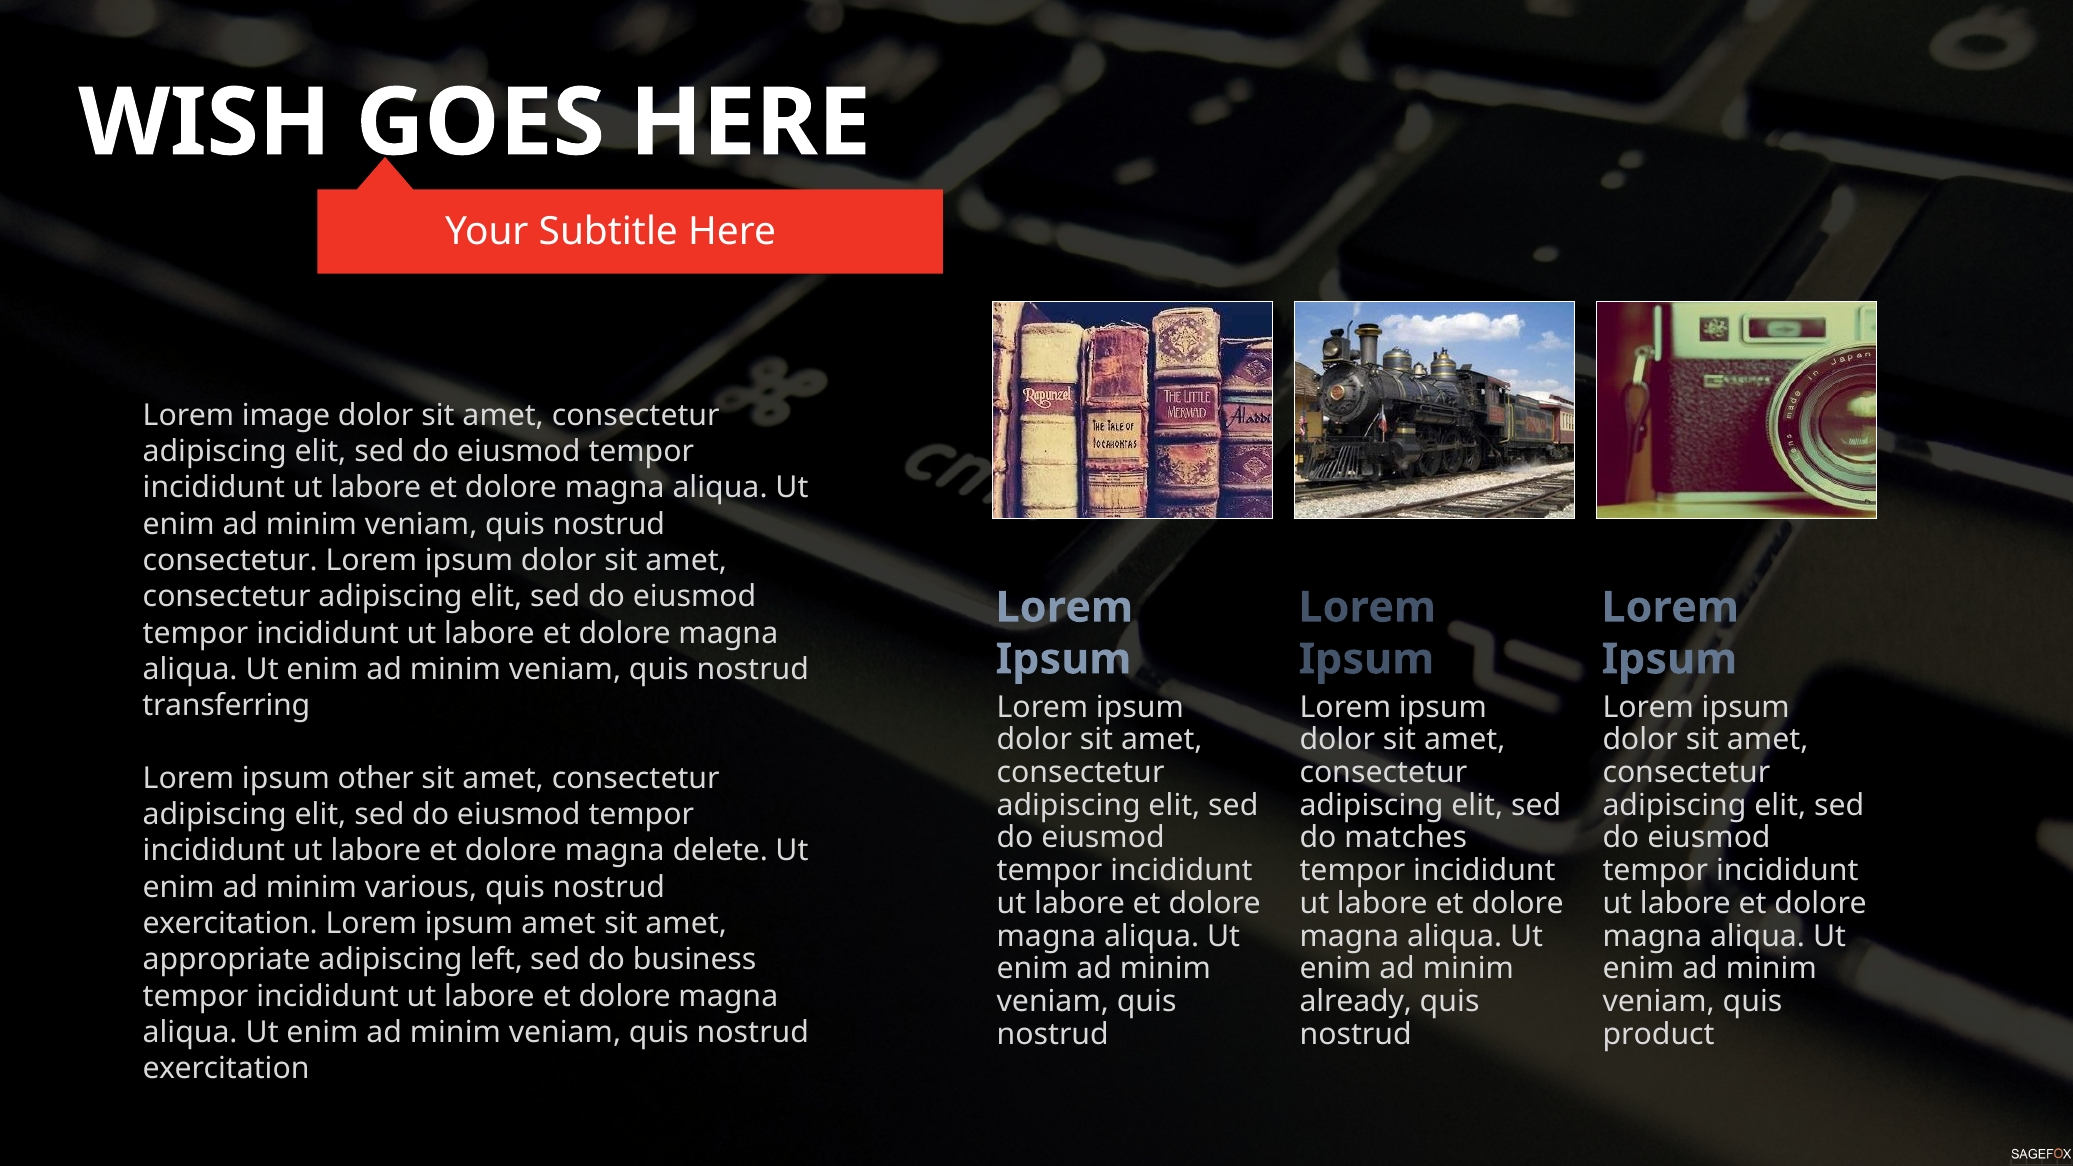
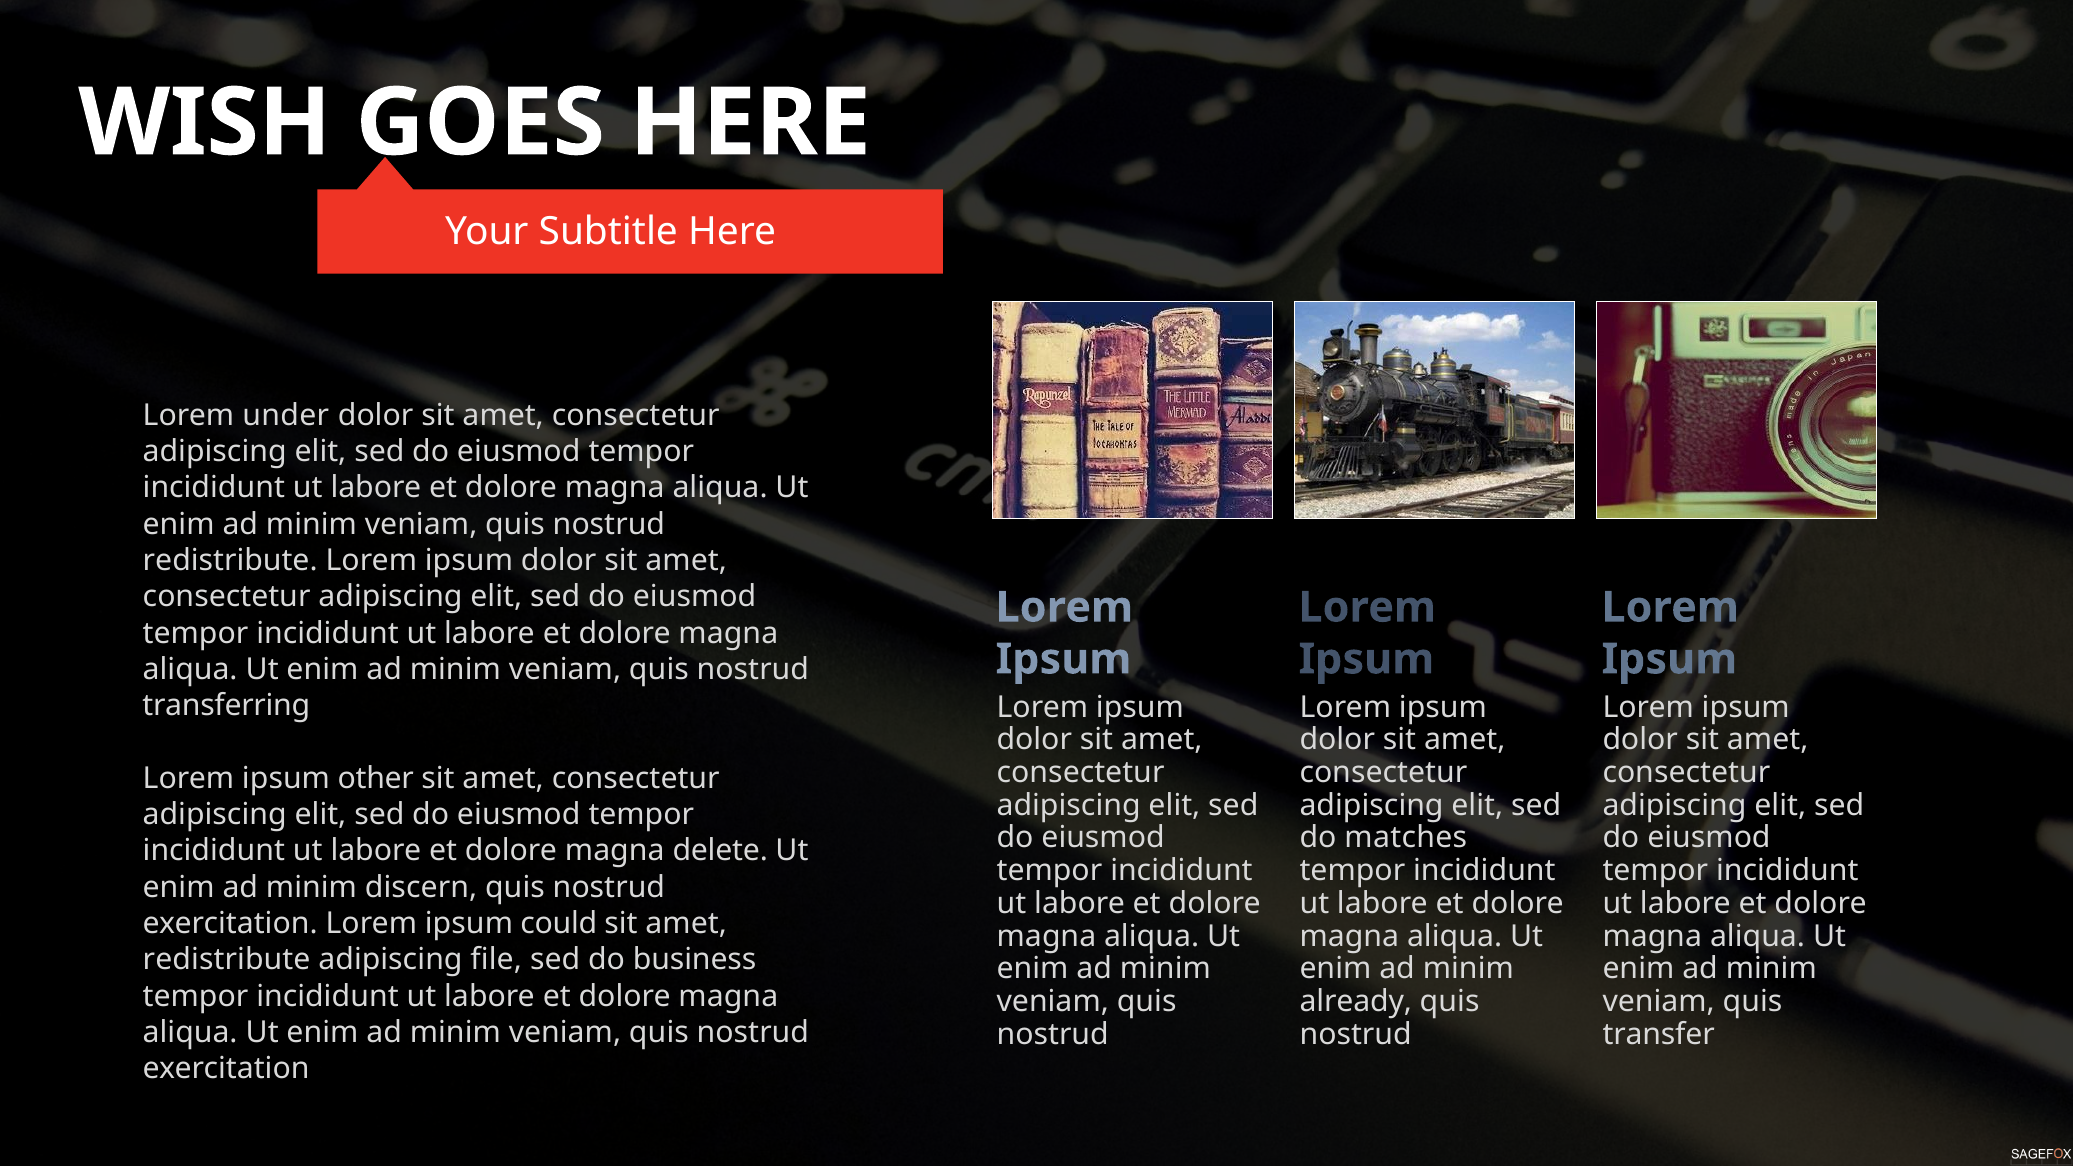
image: image -> under (286, 415)
consectetur: consectetur -> redistribute (230, 561)
various: various -> discern (421, 887)
ipsum amet: amet -> could (559, 924)
appropriate: appropriate -> redistribute (227, 960)
left: left -> file (496, 960)
product: product -> transfer (1659, 1034)
